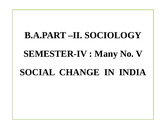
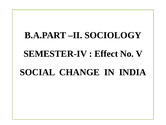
Many: Many -> Effect (106, 54)
